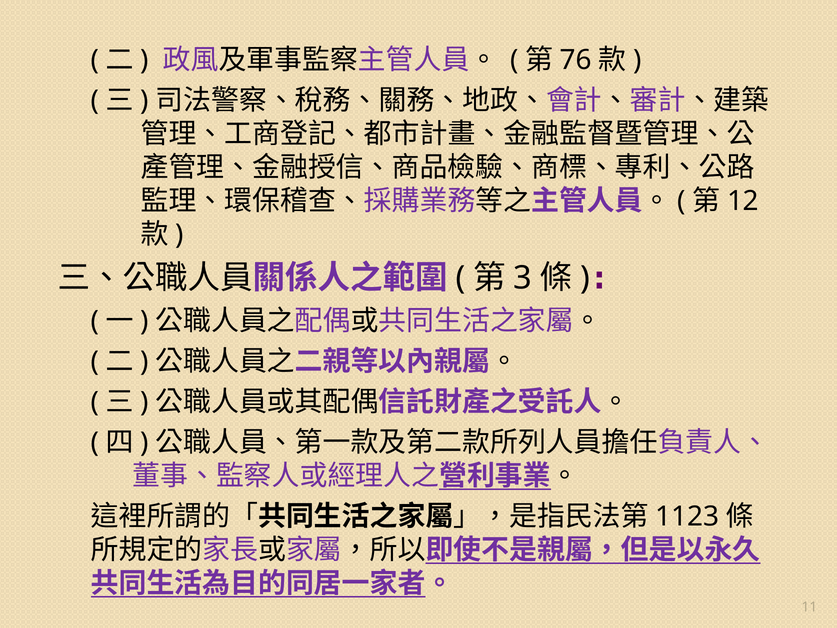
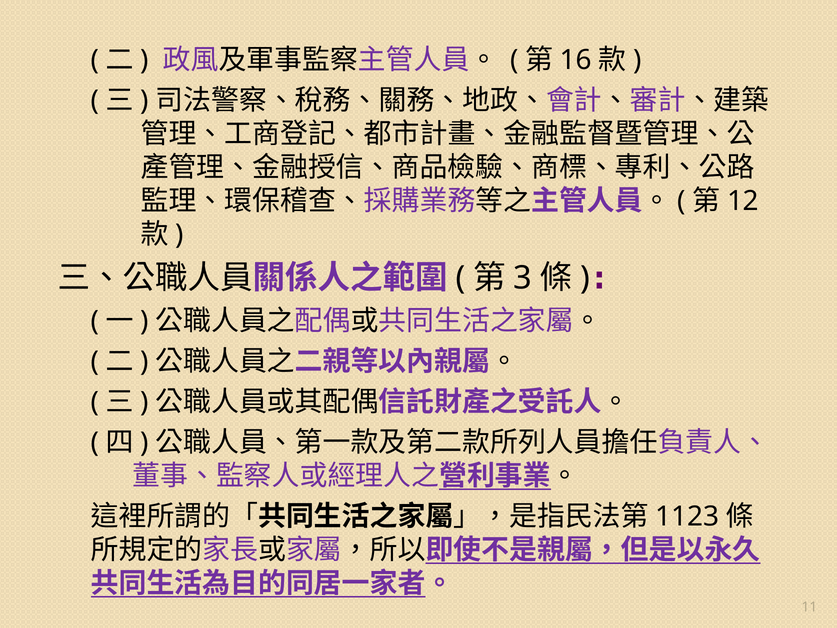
76: 76 -> 16 (576, 60)
